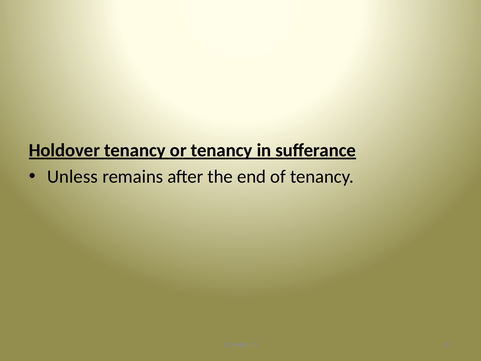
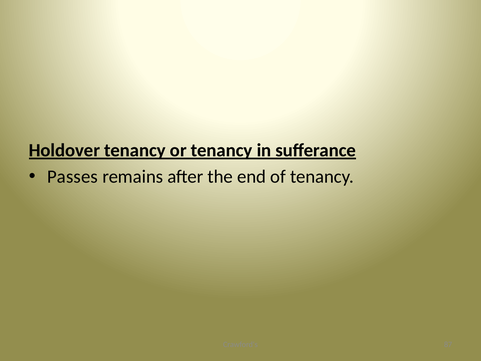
Unless: Unless -> Passes (72, 176)
